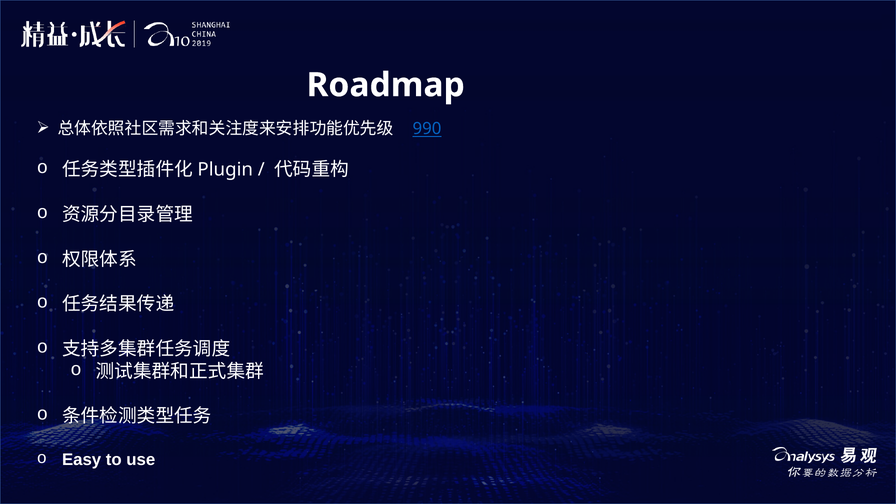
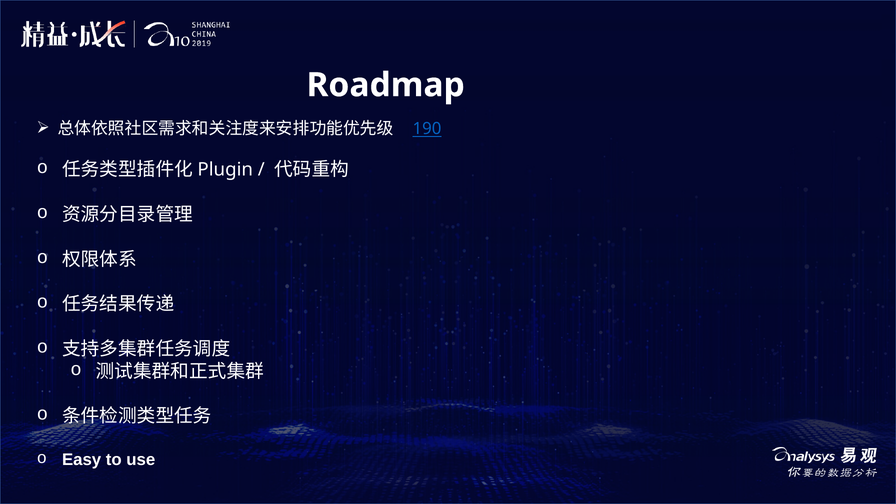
990: 990 -> 190 (427, 129)
